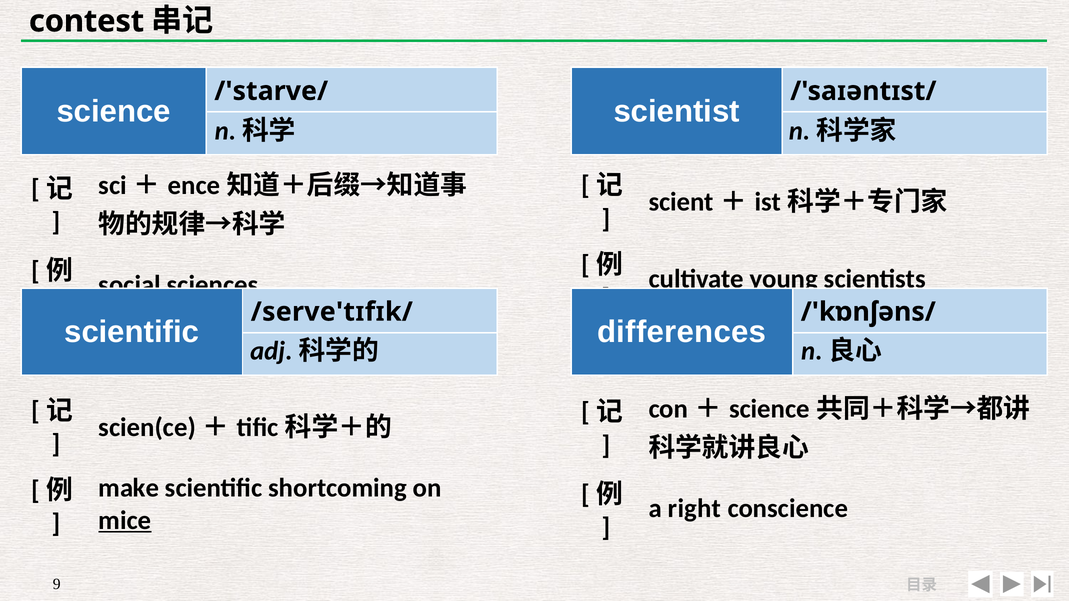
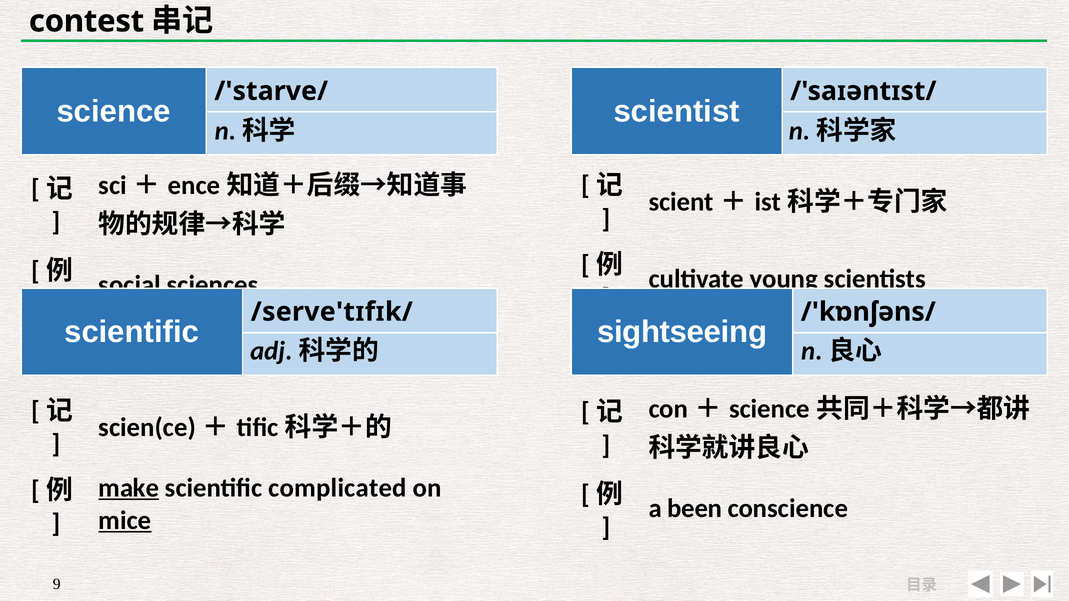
differences: differences -> sightseeing (682, 332)
make underline: none -> present (129, 488)
shortcoming: shortcoming -> complicated (337, 488)
right: right -> been (695, 509)
